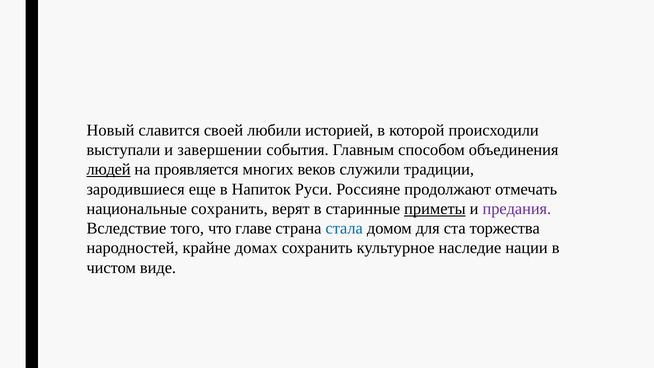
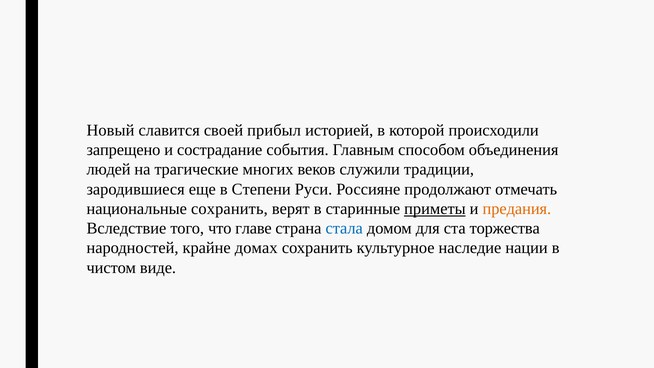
любили: любили -> прибыл (274, 130)
выступали: выступали -> запрещено (123, 150)
завершении: завершении -> сострадание (220, 150)
людей underline: present -> none (109, 170)
проявляется: проявляется -> трагические (197, 170)
Напиток: Напиток -> Степени (261, 189)
предания colour: purple -> orange (517, 209)
